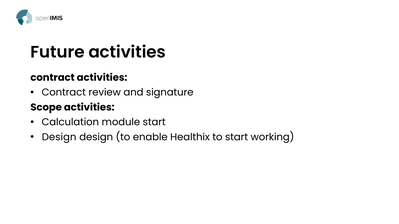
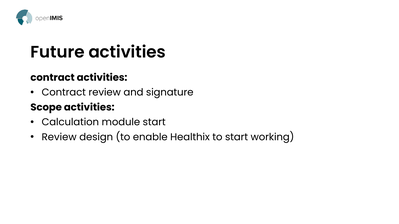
Design: Design -> Review (59, 137)
